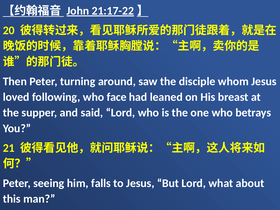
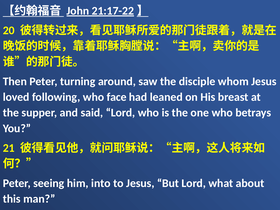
falls: falls -> into (101, 183)
